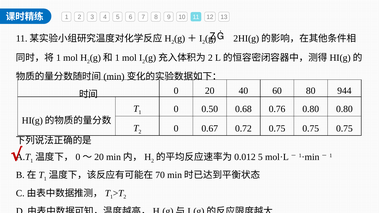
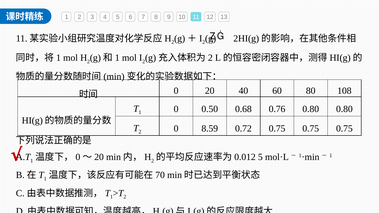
944: 944 -> 108 (344, 91)
0.67: 0.67 -> 8.59 (210, 129)
